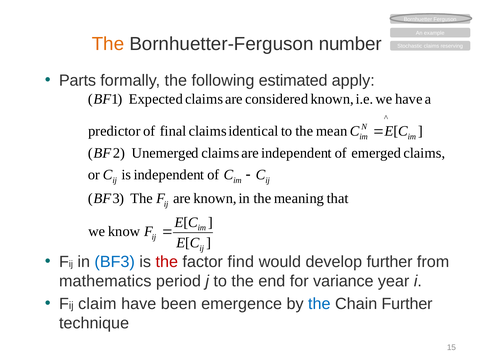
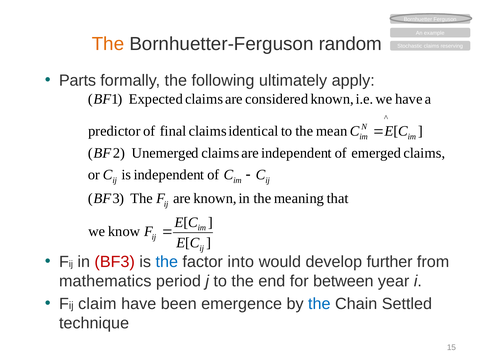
number: number -> random (350, 44)
estimated: estimated -> ultimately (293, 80)
BF3 colour: blue -> red (115, 262)
the colour: red -> blue (167, 262)
find: find -> into (241, 262)
variance: variance -> between (343, 281)
Chain Further: Further -> Settled (407, 304)
